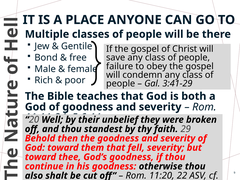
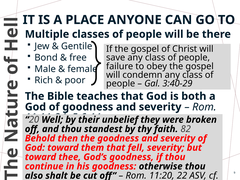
3:41-29: 3:41-29 -> 3:40-29 (177, 84)
29: 29 -> 82 (186, 129)
